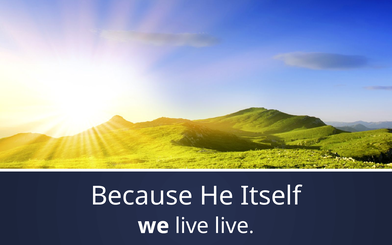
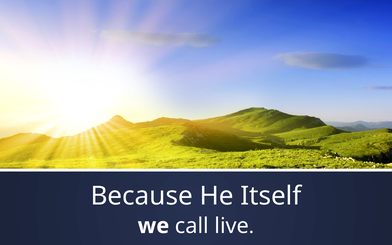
we live: live -> call (192, 226)
